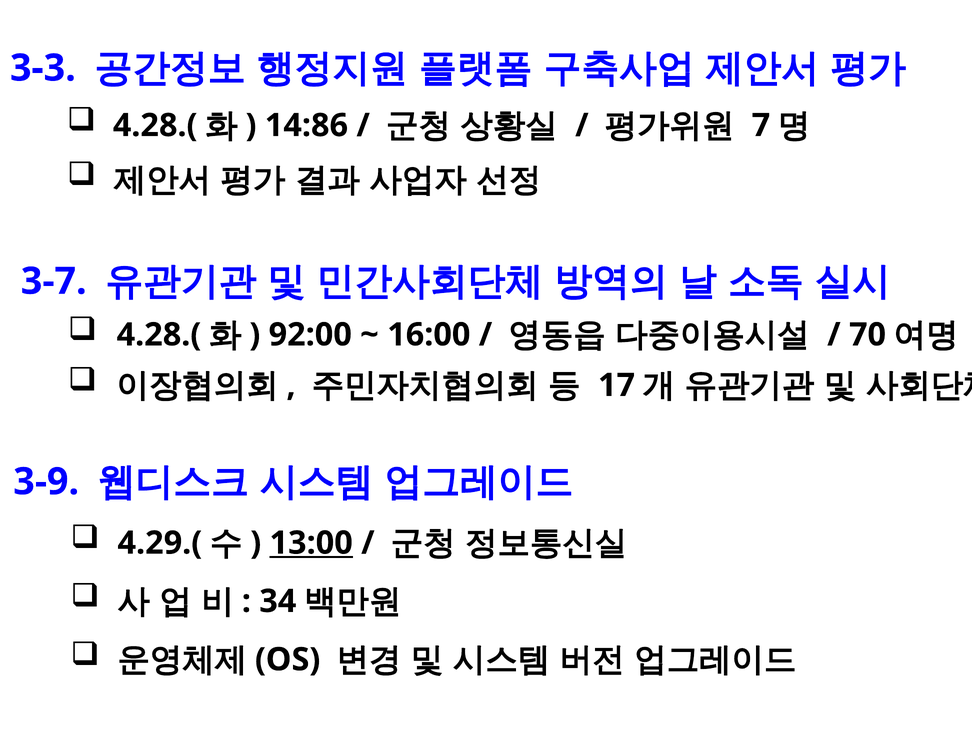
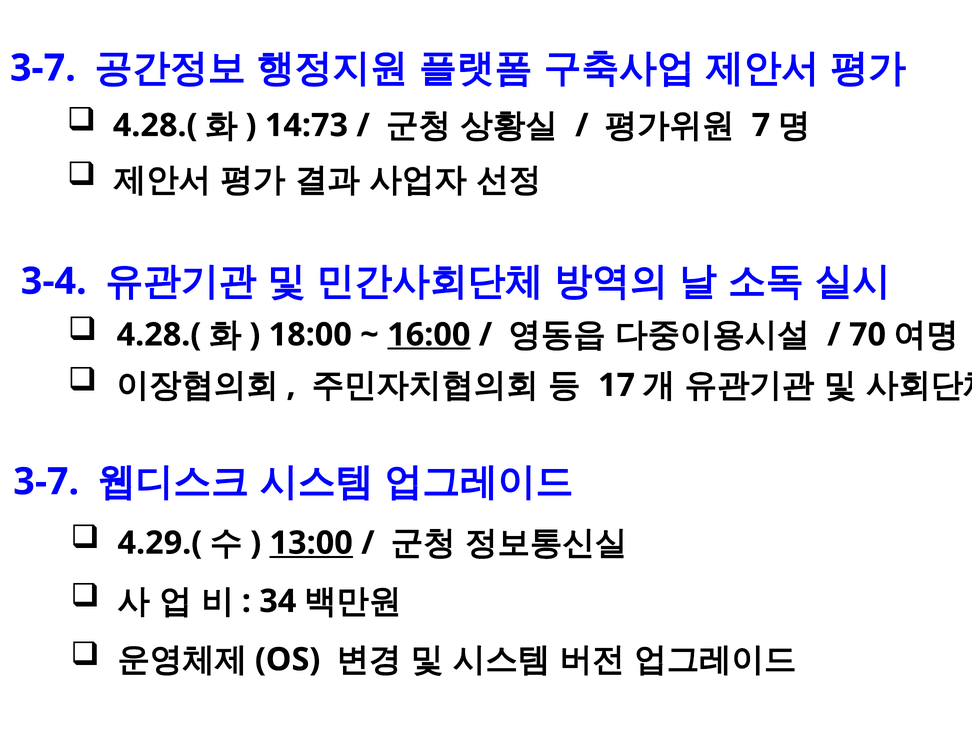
3-3: 3-3 -> 3-7 (43, 68)
14:86: 14:86 -> 14:73 (306, 125)
3-7: 3-7 -> 3-4 (54, 281)
92:00: 92:00 -> 18:00 (310, 335)
16:00 underline: none -> present (429, 335)
3-9: 3-9 -> 3-7 (46, 482)
